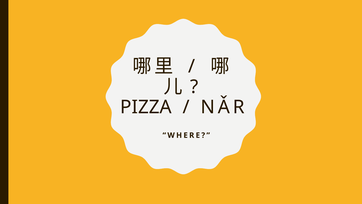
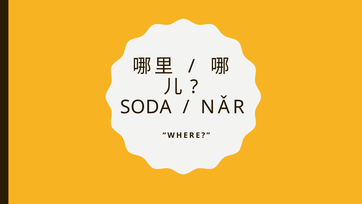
PIZZA: PIZZA -> SODA (146, 107)
